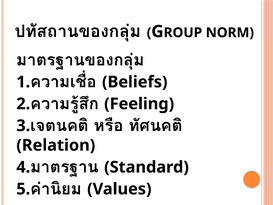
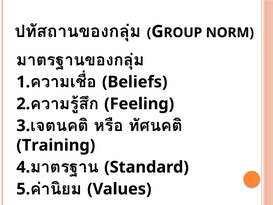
Relation: Relation -> Training (56, 145)
